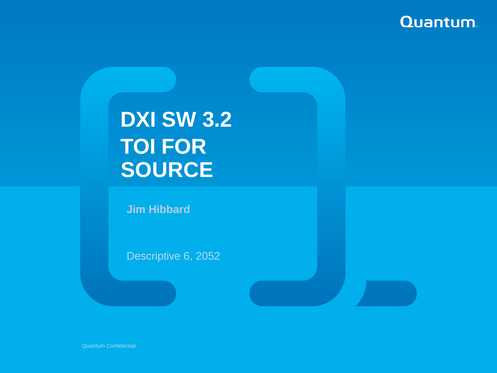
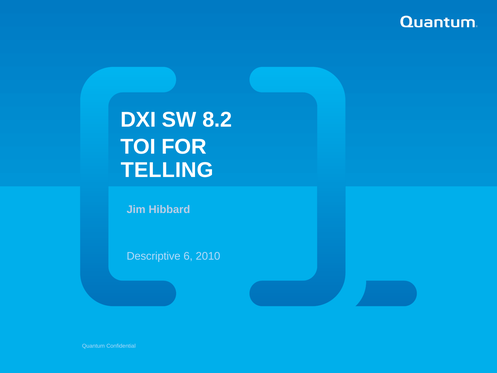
3.2: 3.2 -> 8.2 (217, 120)
SOURCE: SOURCE -> TELLING (167, 170)
2052: 2052 -> 2010 (208, 256)
